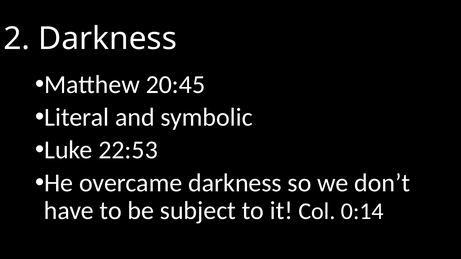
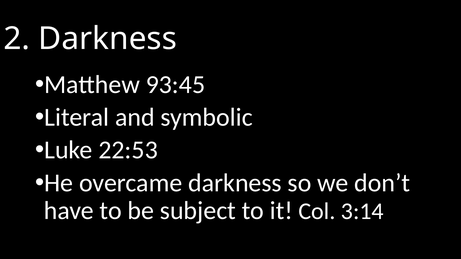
20:45: 20:45 -> 93:45 (175, 85)
0:14: 0:14 -> 3:14 (362, 212)
